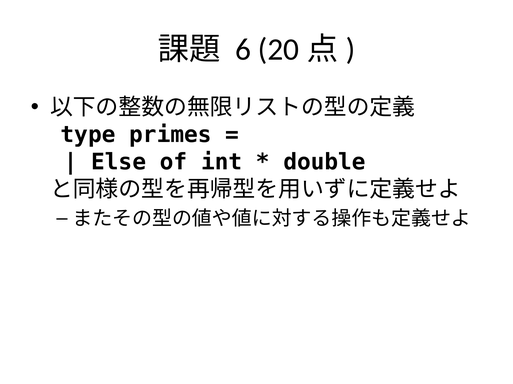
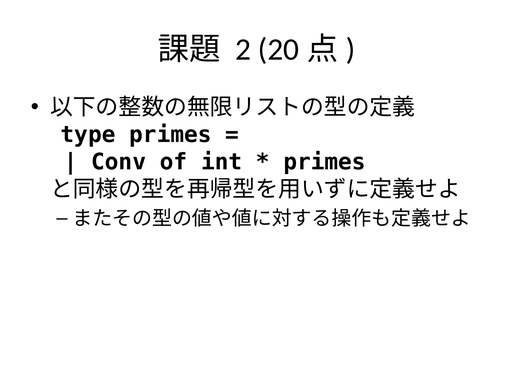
6: 6 -> 2 (243, 50)
Else: Else -> Conv (119, 162)
double: double -> primes (325, 162)
